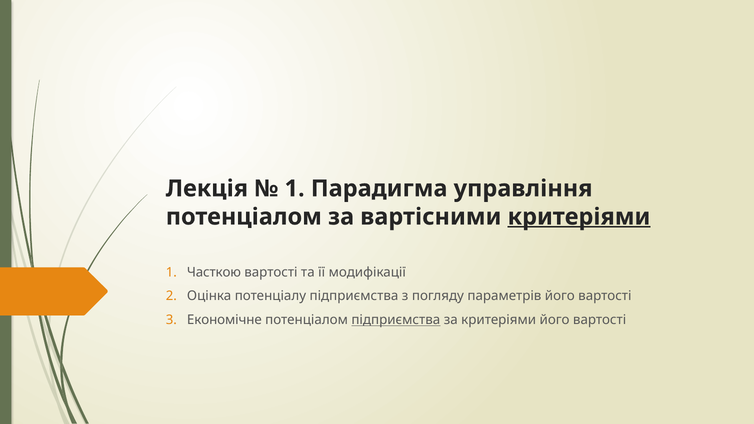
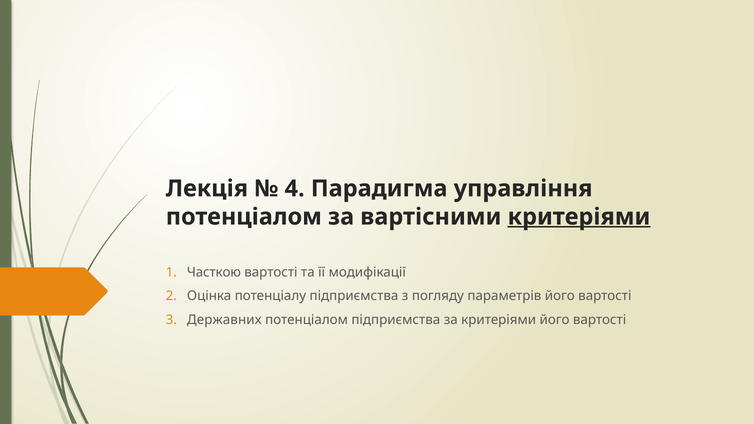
1: 1 -> 4 (295, 189)
Економічне: Економічне -> Державних (224, 320)
підприємства underline: present -> none (396, 320)
